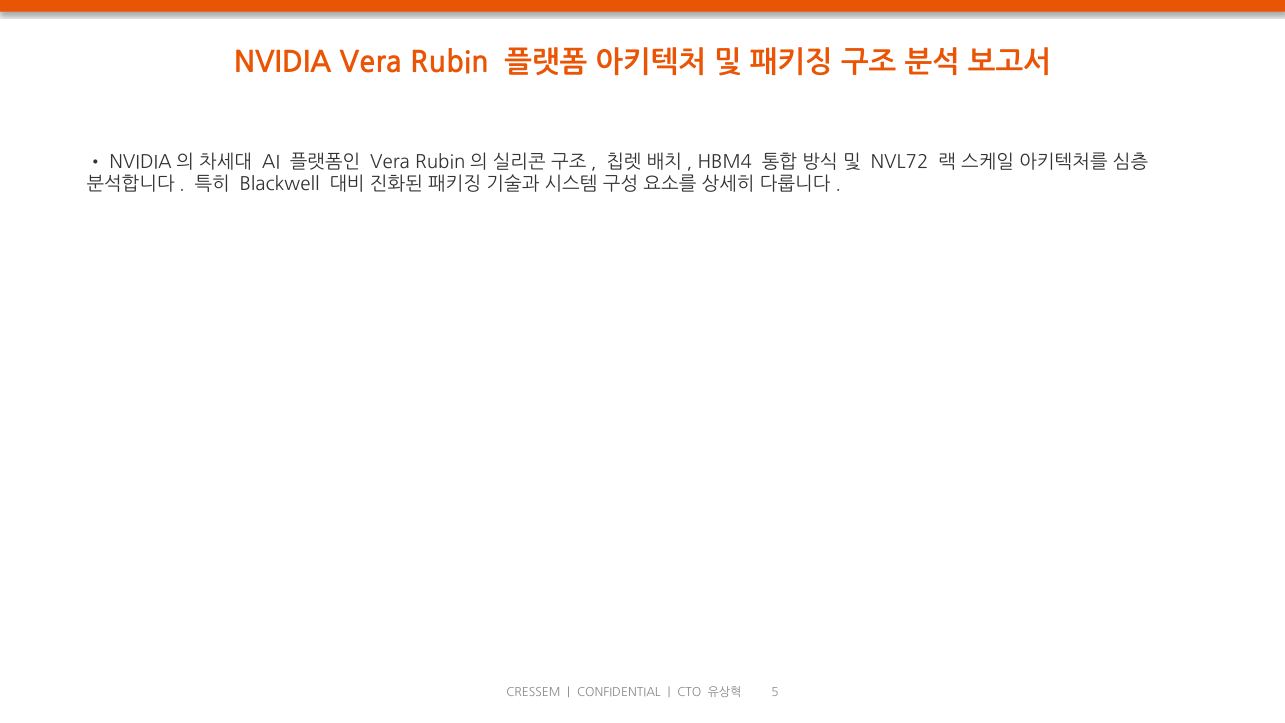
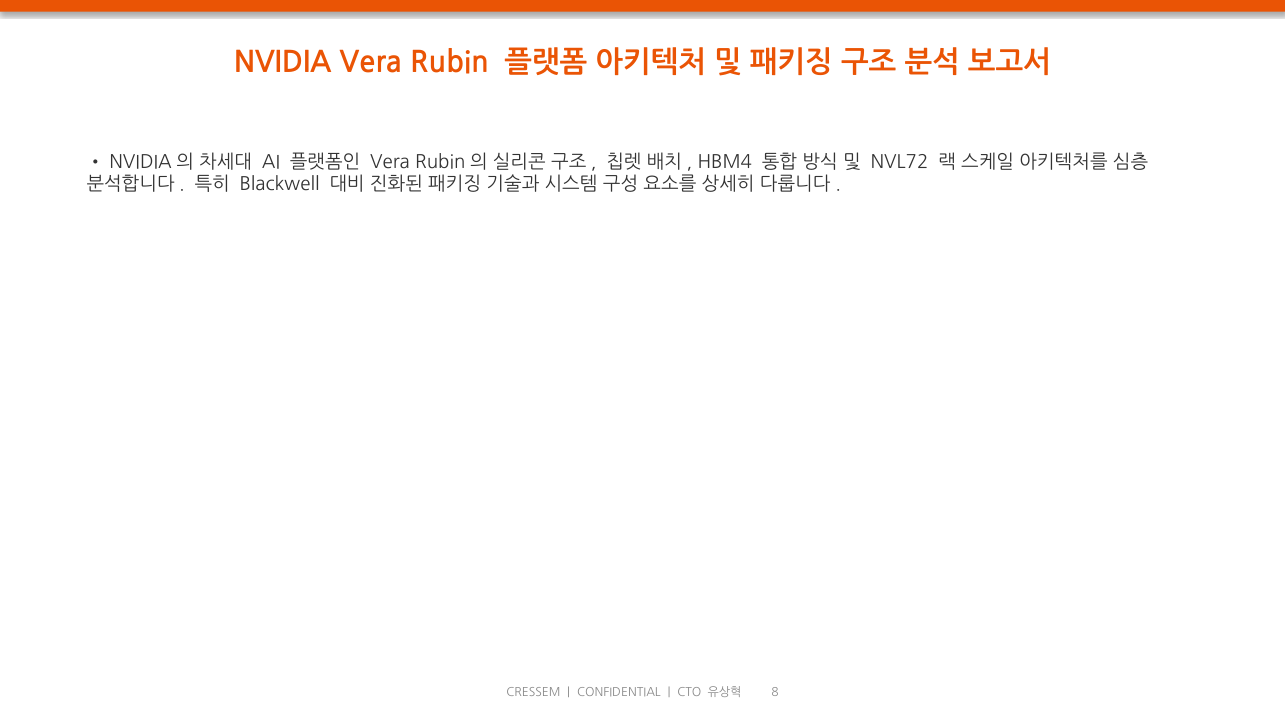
5: 5 -> 8 (775, 692)
